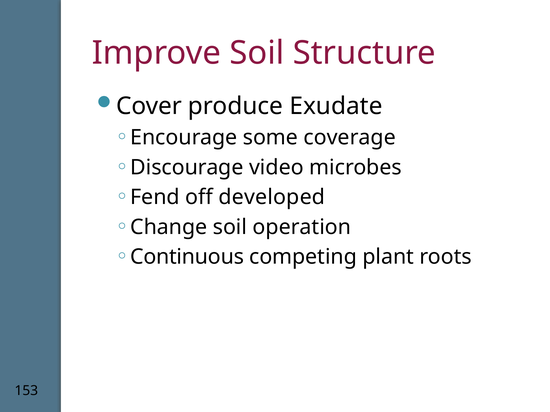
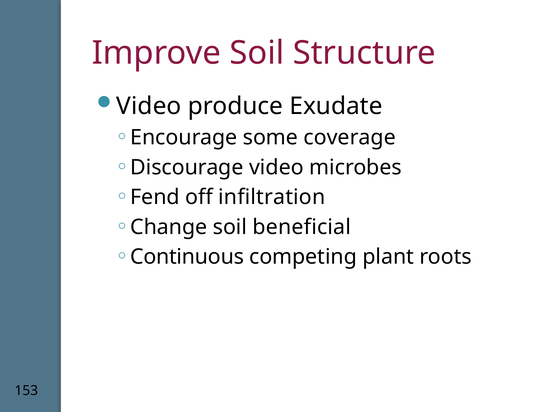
Cover: Cover -> Video (149, 106)
developed: developed -> infiltration (272, 197)
operation: operation -> beneficial (302, 227)
